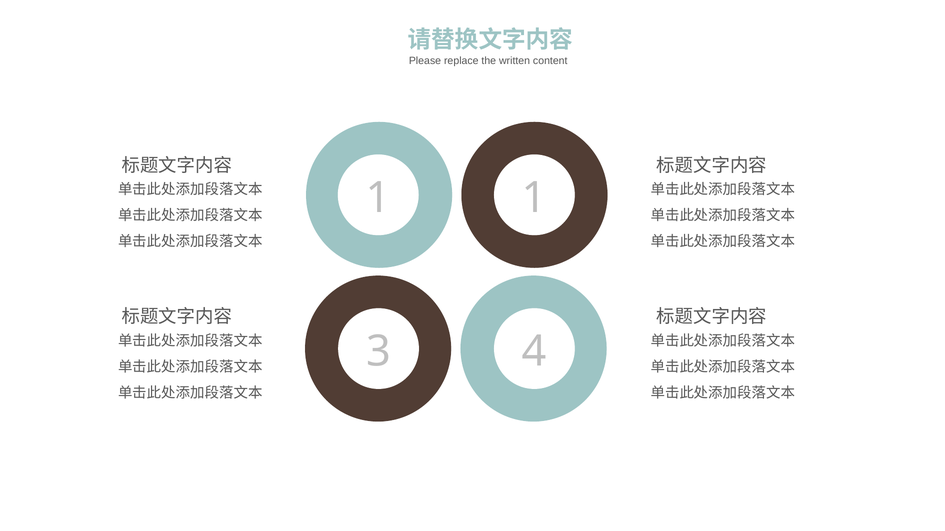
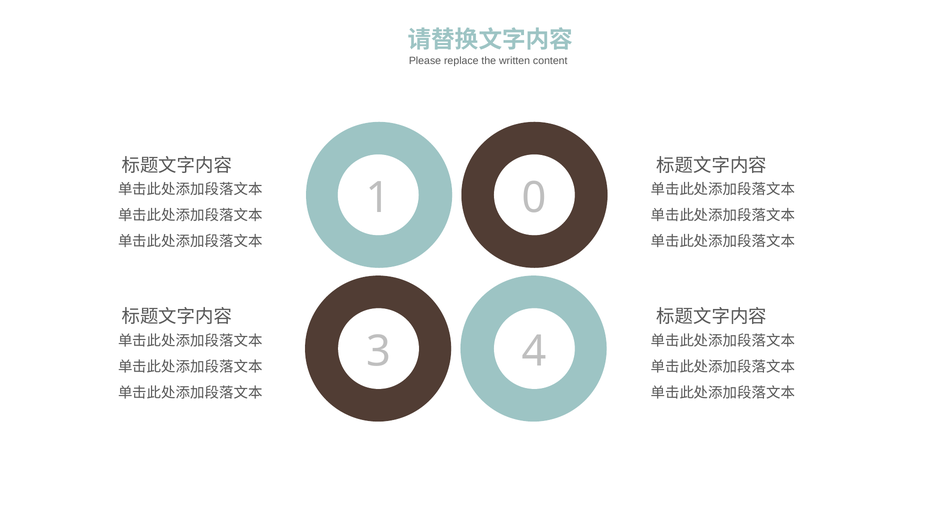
1 1: 1 -> 0 (534, 198)
